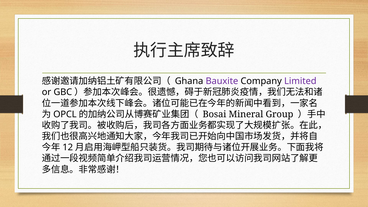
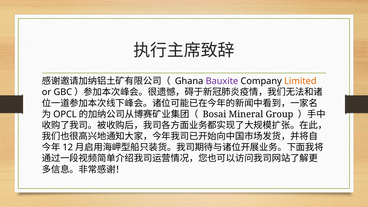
Limited colour: purple -> orange (300, 81)
